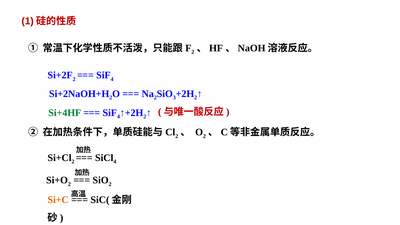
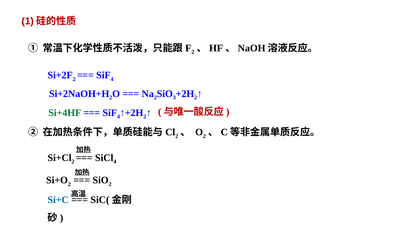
Si+C colour: orange -> blue (58, 200)
